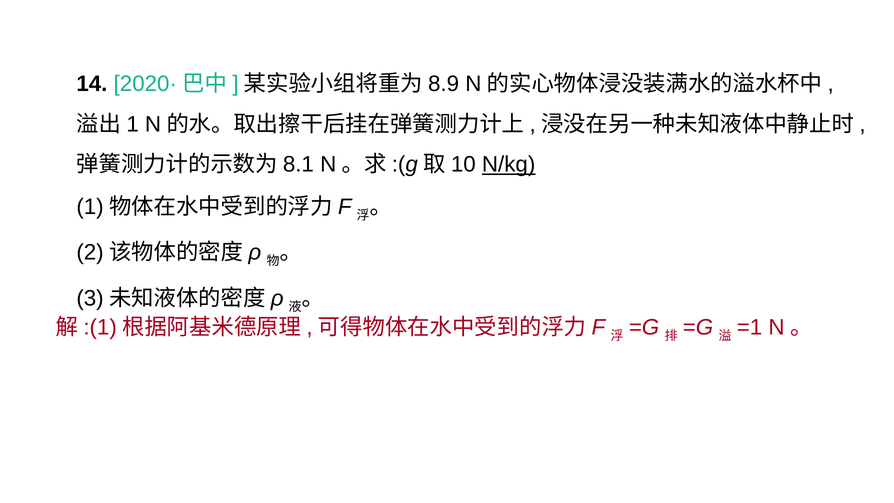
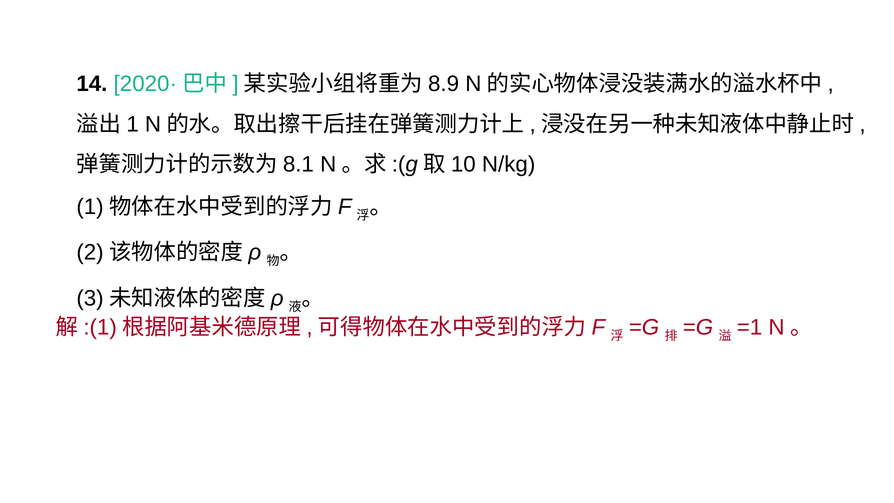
N/kg underline: present -> none (509, 165)
